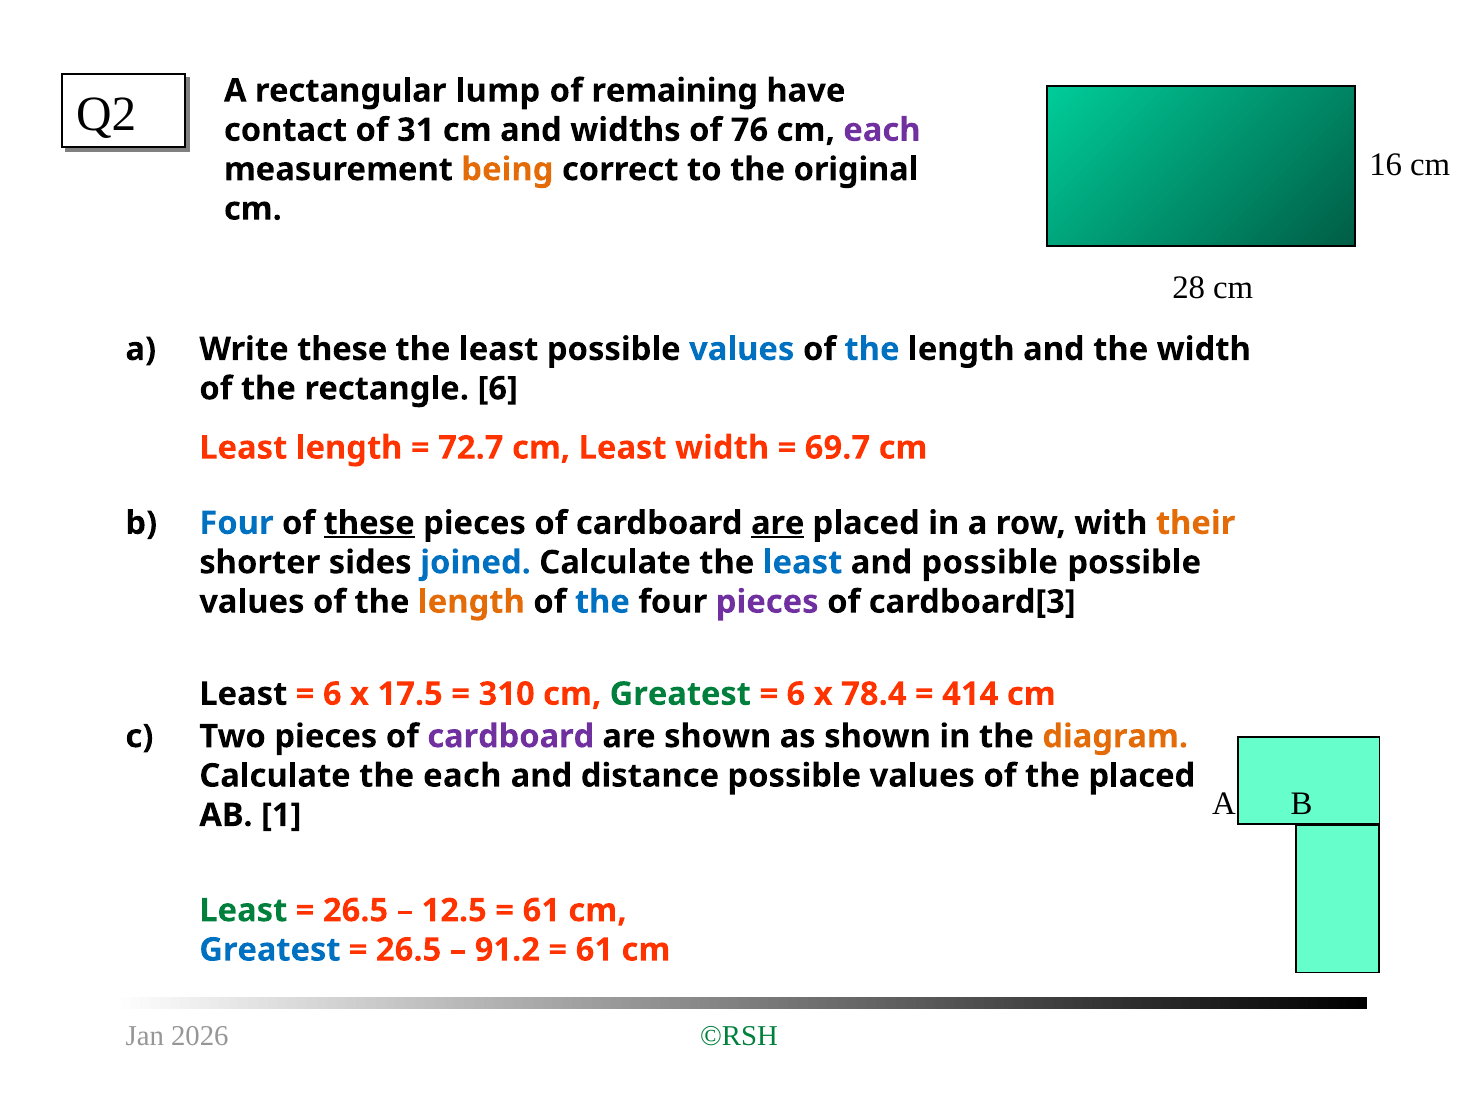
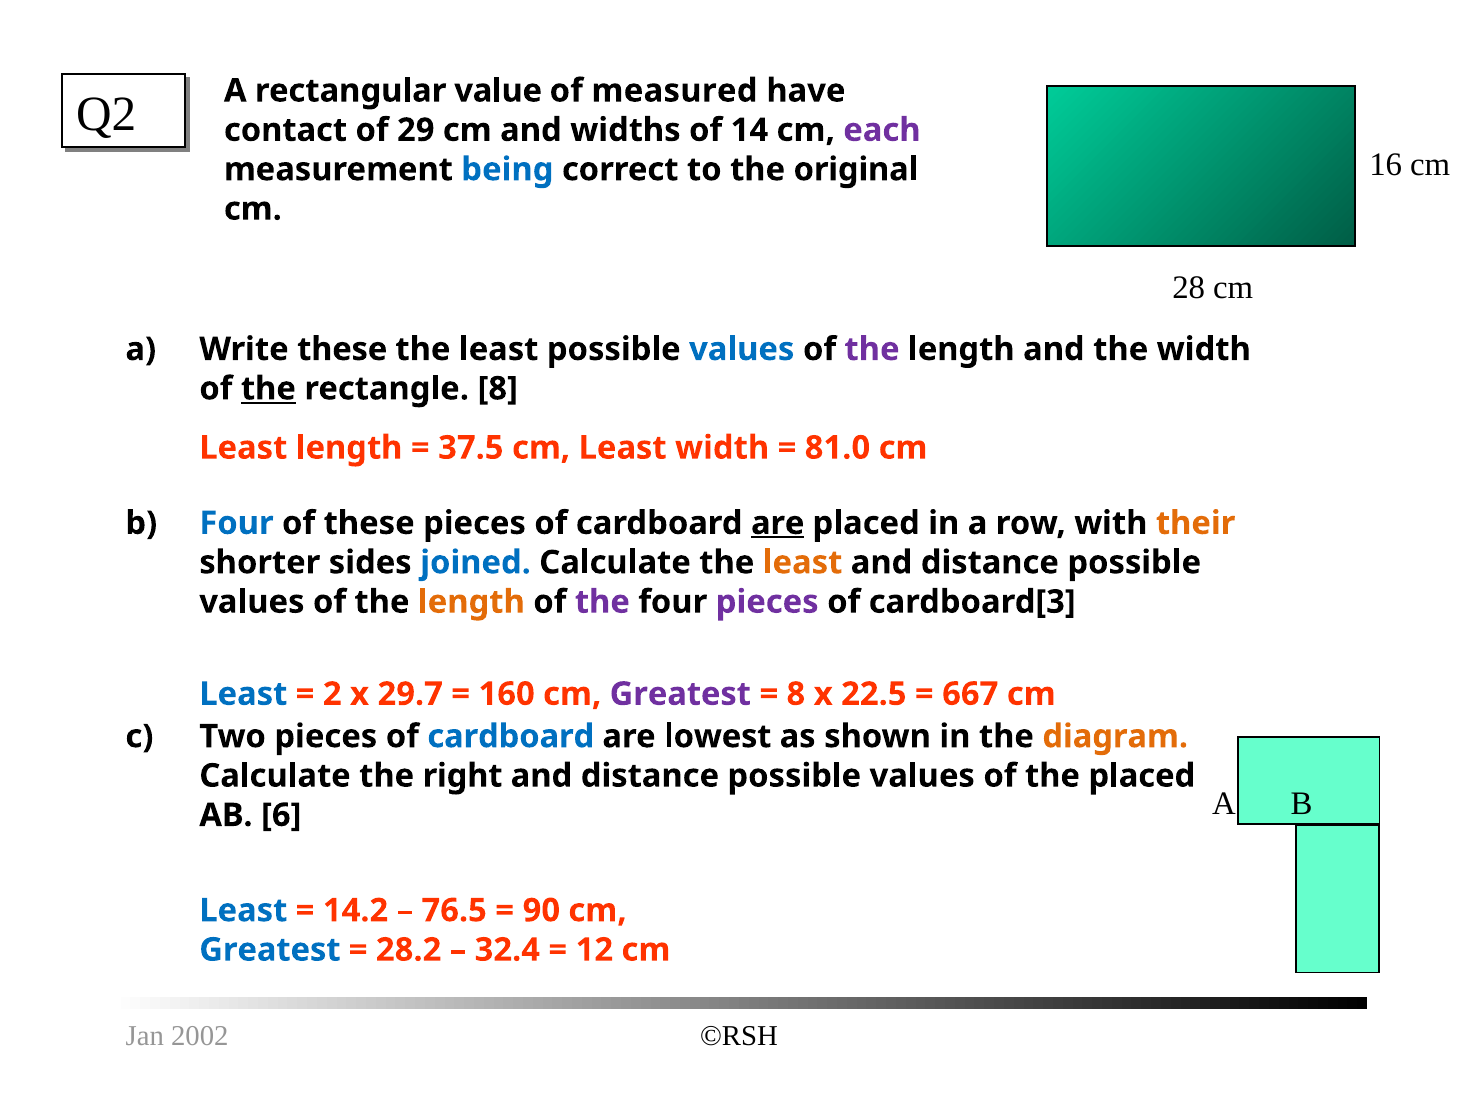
lump: lump -> value (498, 91)
remaining: remaining -> measured (674, 91)
31: 31 -> 29 (416, 130)
76: 76 -> 14 (749, 130)
being colour: orange -> blue (507, 170)
the colour: blue -> purple (872, 349)
the underline: none -> present (268, 389)
rectangle 6: 6 -> 8 (498, 389)
72.7: 72.7 -> 37.5 (471, 448)
69.7: 69.7 -> 81.0 (837, 448)
these underline: present -> none (369, 523)
least colour: blue -> orange (803, 563)
possible: possible -> distance (990, 563)
the colour: blue -> purple (602, 602)
Least colour: black -> blue (243, 694)
6: 6 -> 2 (332, 694)
17.5: 17.5 -> 29.7 (410, 694)
310: 310 -> 160 (507, 694)
Greatest colour: green -> purple (680, 694)
6: 6 -> 8 (796, 694)
78.4: 78.4 -> 22.5 (874, 694)
414: 414 -> 667 (970, 694)
cardboard colour: purple -> blue (511, 737)
are shown: shown -> lowest (718, 737)
the each: each -> right (463, 776)
1: 1 -> 6 (281, 816)
Least colour: green -> blue (243, 911)
26.5: 26.5 -> 14.2 (356, 911)
12.5: 12.5 -> 76.5 (454, 911)
61: 61 -> 90 (541, 911)
26.5: 26.5 -> 28.2 (409, 950)
91.2: 91.2 -> 32.4 (507, 950)
61: 61 -> 12 (594, 950)
2026: 2026 -> 2002 (200, 1037)
©RSH colour: green -> black (739, 1037)
